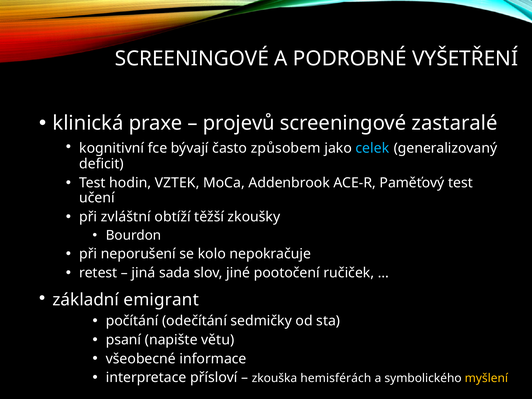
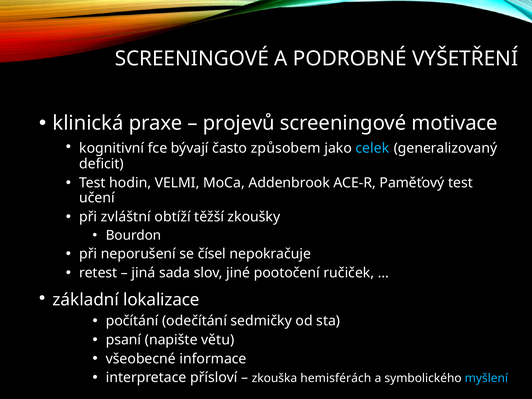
zastaralé: zastaralé -> motivace (455, 123)
VZTEK: VZTEK -> VELMI (177, 183)
kolo: kolo -> čísel (212, 254)
emigrant: emigrant -> lokalizace (161, 300)
myšlení colour: yellow -> light blue (486, 378)
